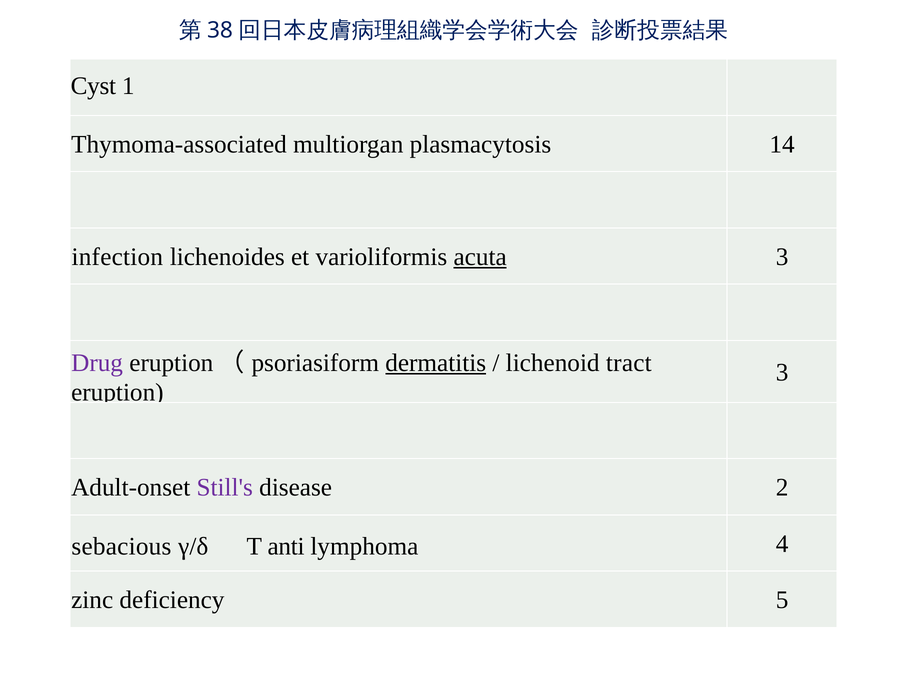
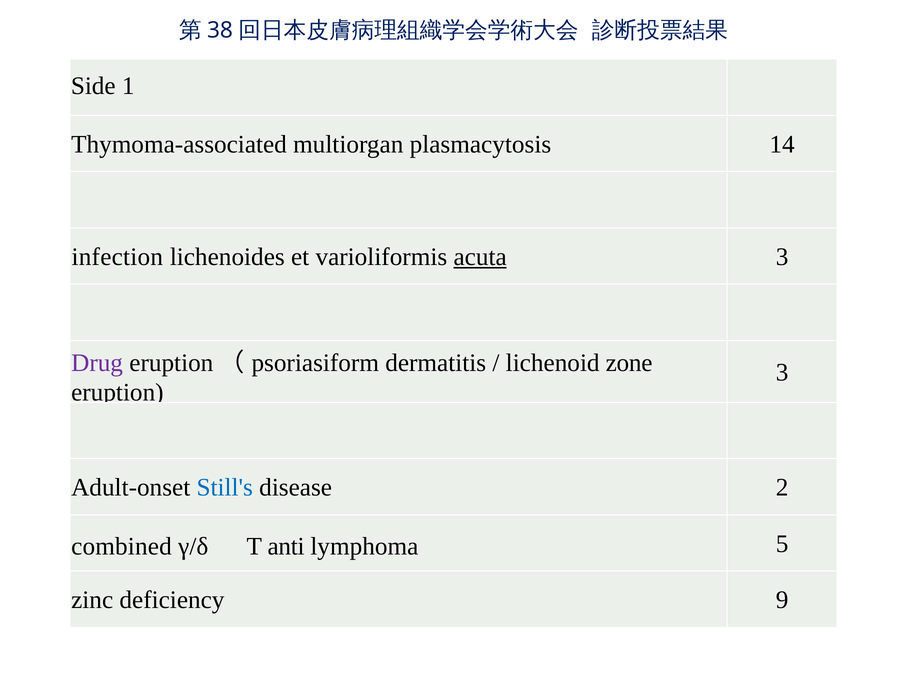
Cyst: Cyst -> Side (93, 86)
dermatitis underline: present -> none (436, 362)
tract: tract -> zone (629, 362)
Still's colour: purple -> blue (225, 487)
sebacious: sebacious -> combined (121, 546)
4: 4 -> 5 (782, 543)
5: 5 -> 9 (782, 599)
